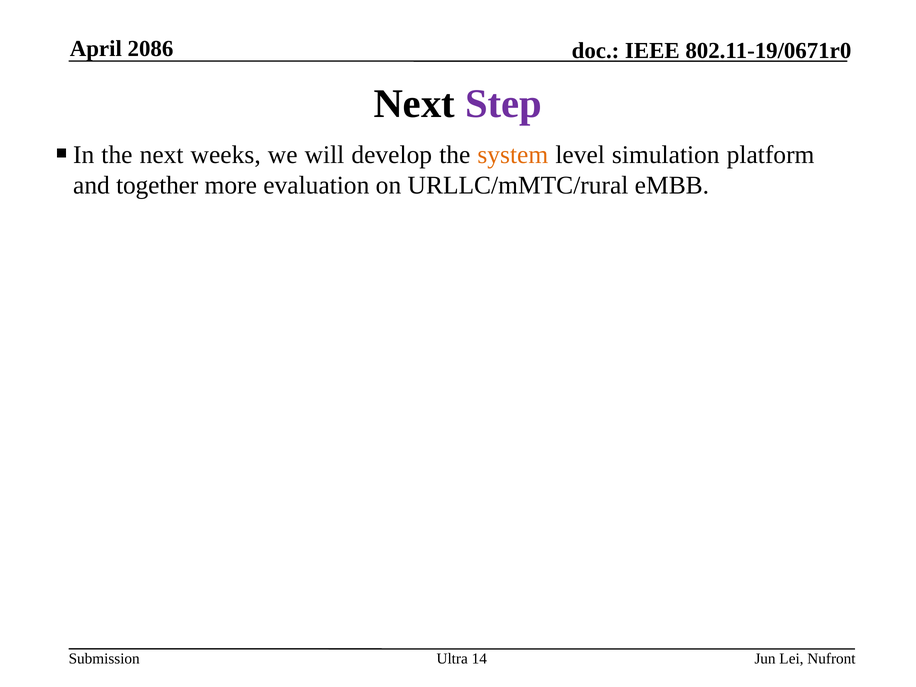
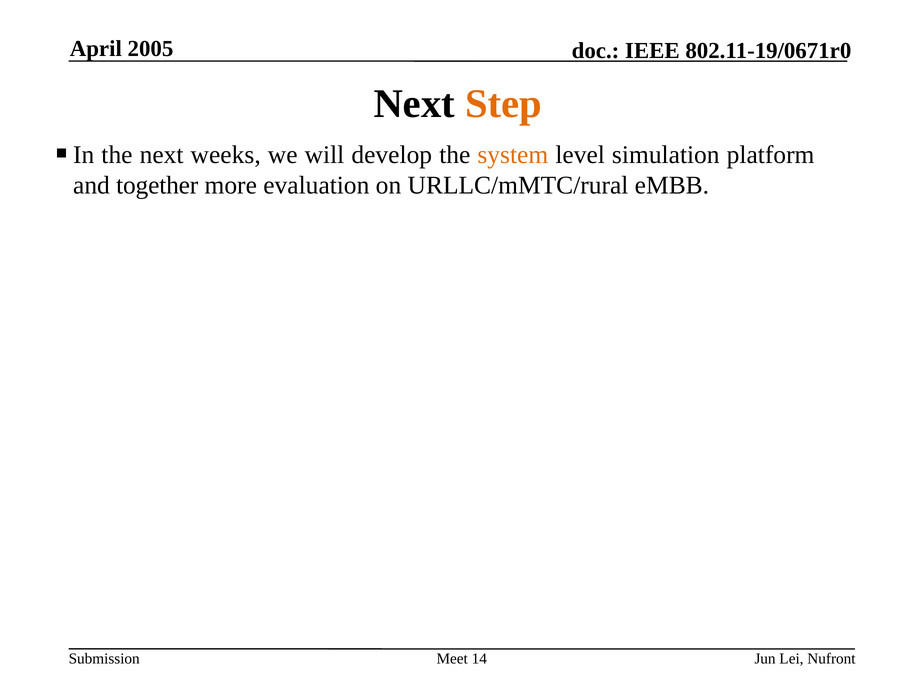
2086: 2086 -> 2005 (150, 49)
Step colour: purple -> orange (504, 104)
Ultra: Ultra -> Meet (452, 659)
